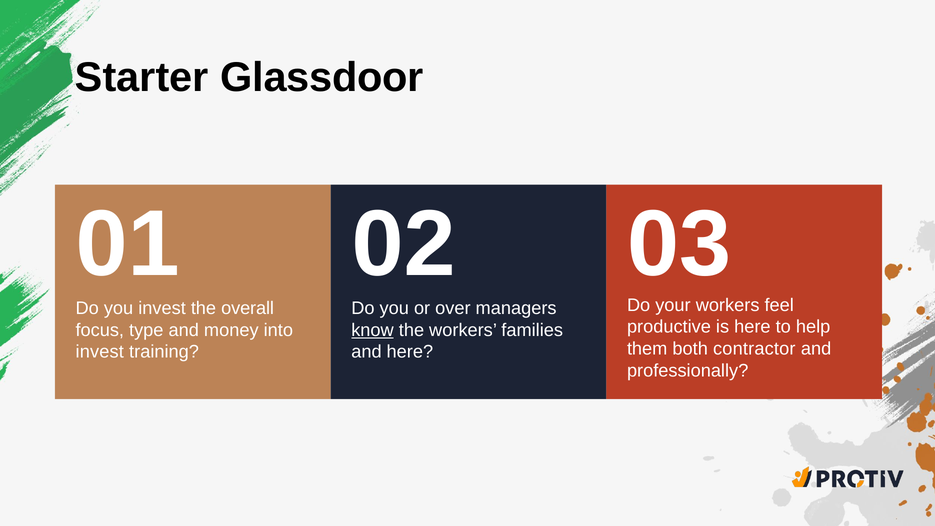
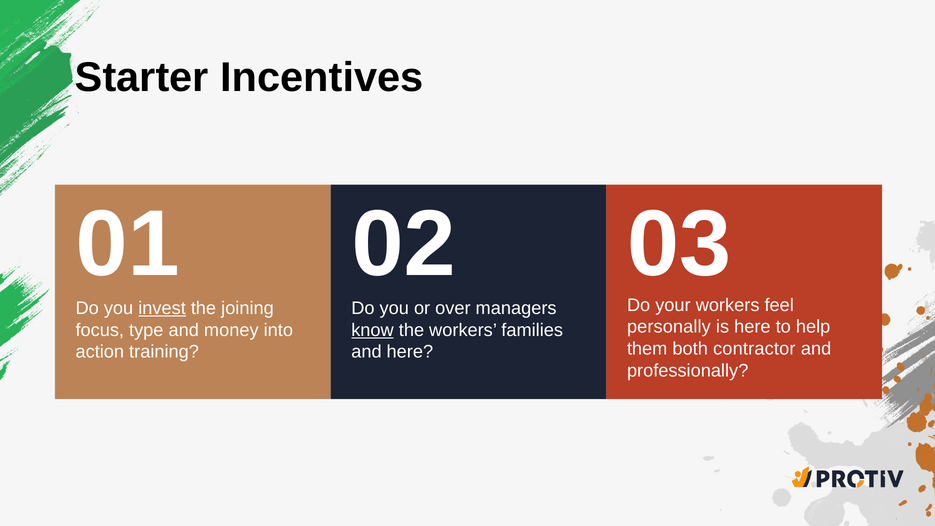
Glassdoor: Glassdoor -> Incentives (322, 78)
invest underline: none -> present (162, 308)
overall: overall -> joining (248, 308)
productive: productive -> personally (669, 327)
invest: invest -> action (100, 352)
